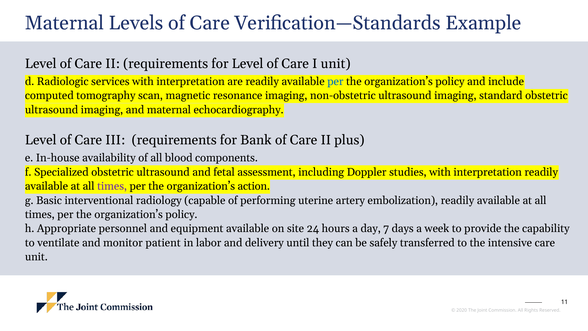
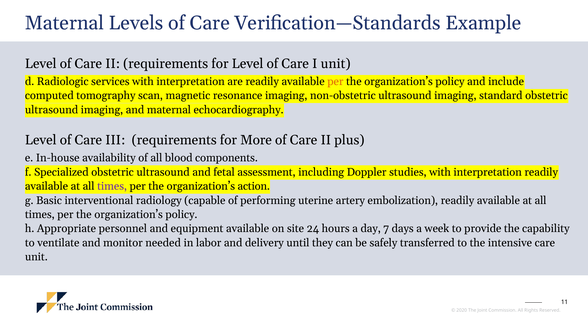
per colour: blue -> orange (335, 81)
Bank: Bank -> More (256, 140)
patient: patient -> needed (163, 243)
